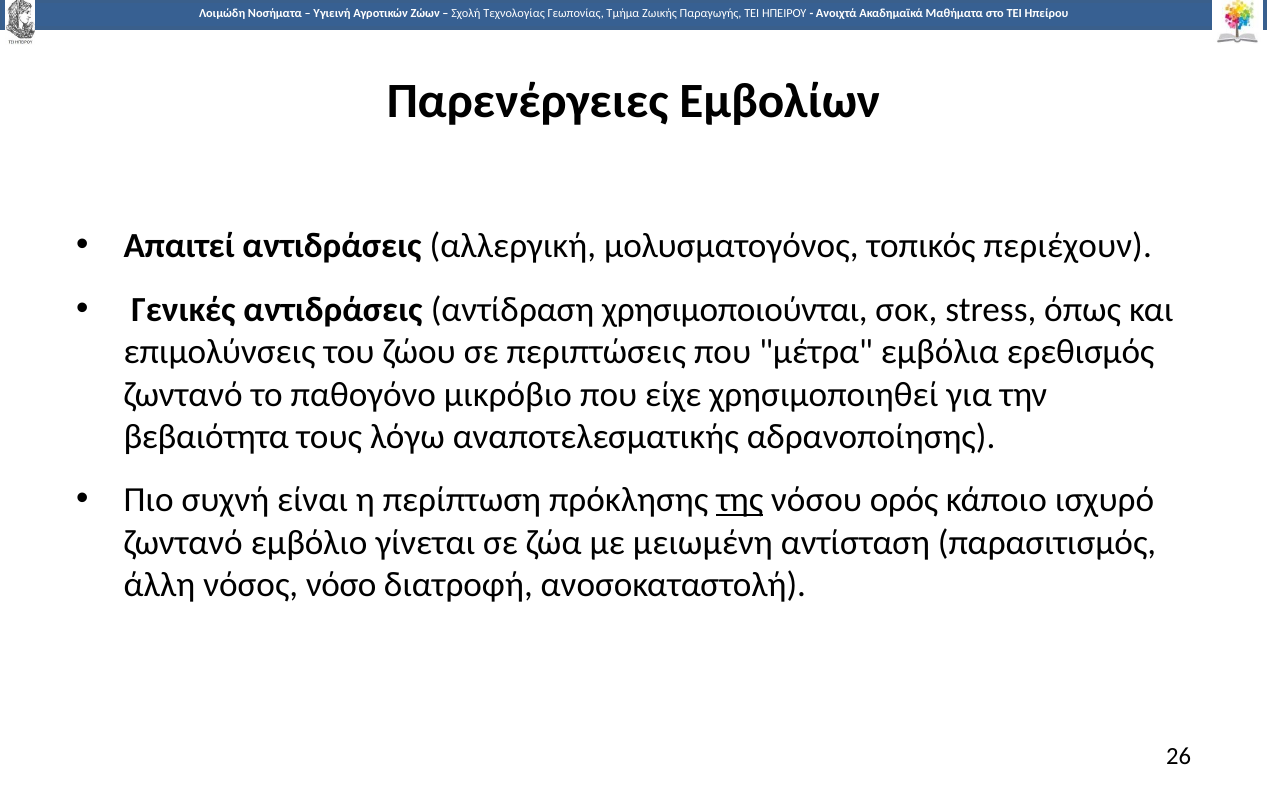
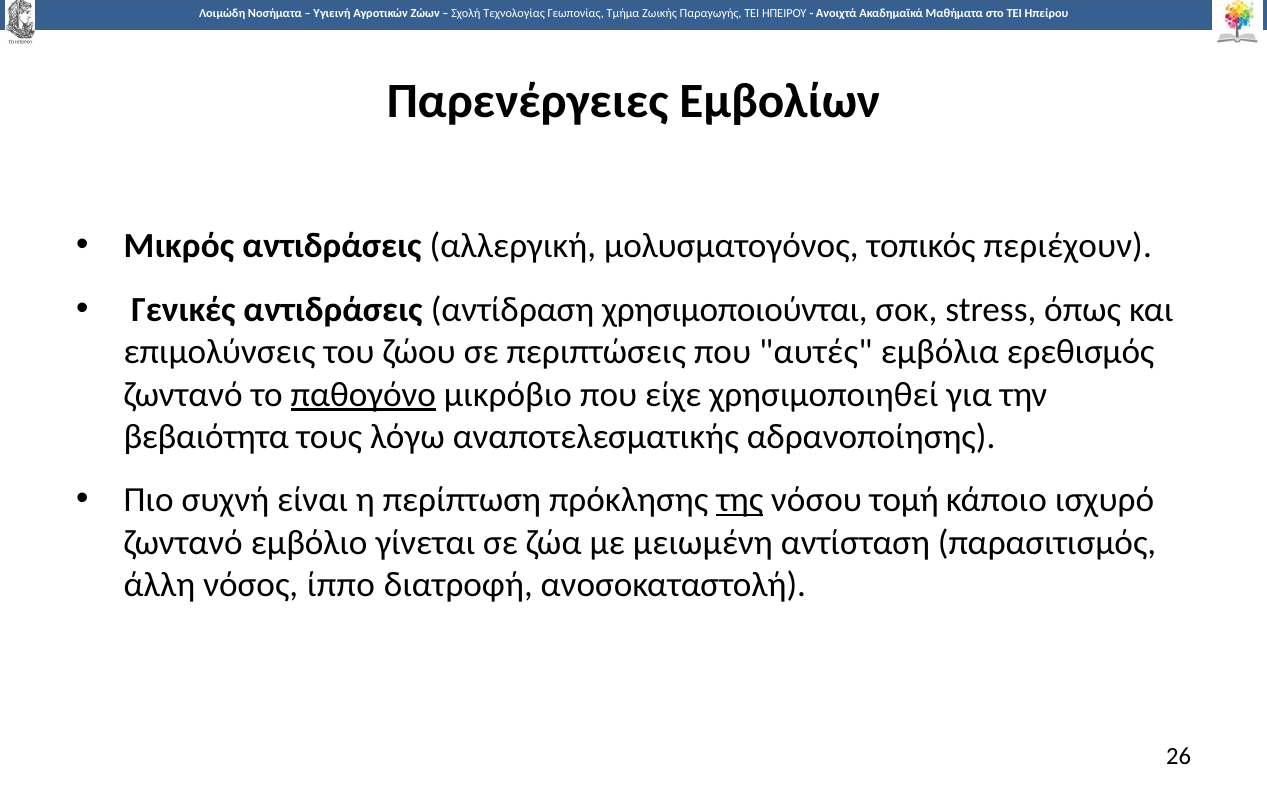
Απαιτεί: Απαιτεί -> Μικρός (179, 246)
μέτρα: μέτρα -> αυτές (816, 352)
παθογόνο underline: none -> present (363, 394)
ορός: ορός -> τομή (904, 500)
νόσο: νόσο -> ίππο (341, 585)
